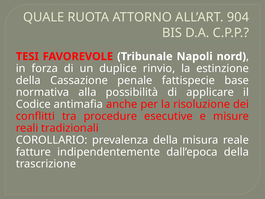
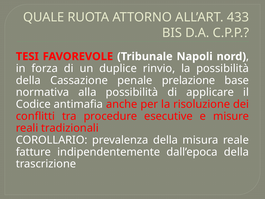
904: 904 -> 433 (238, 17)
la estinzione: estinzione -> possibilità (223, 68)
fattispecie: fattispecie -> prelazione (188, 80)
